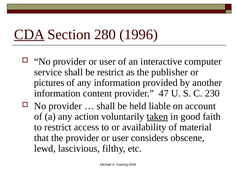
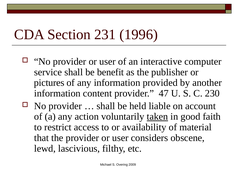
CDA underline: present -> none (29, 34)
280: 280 -> 231 (105, 34)
be restrict: restrict -> benefit (110, 72)
